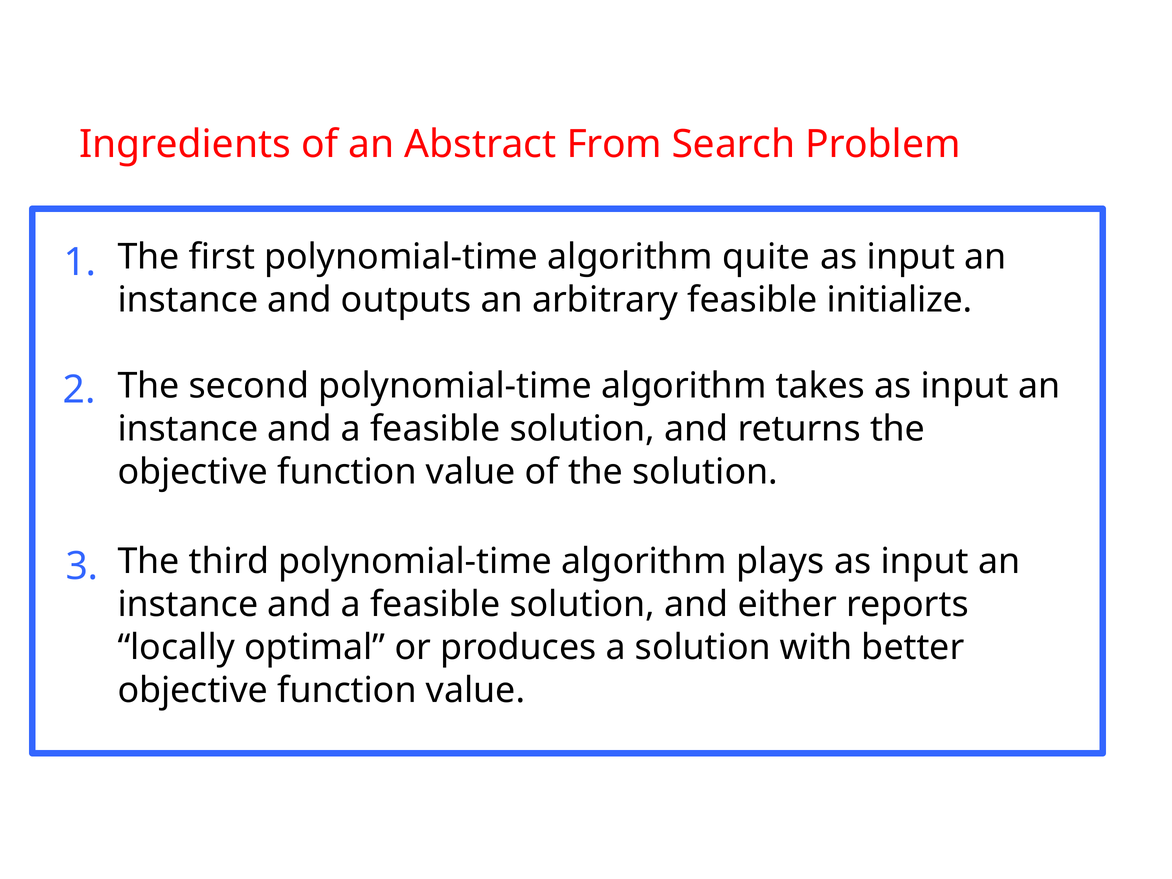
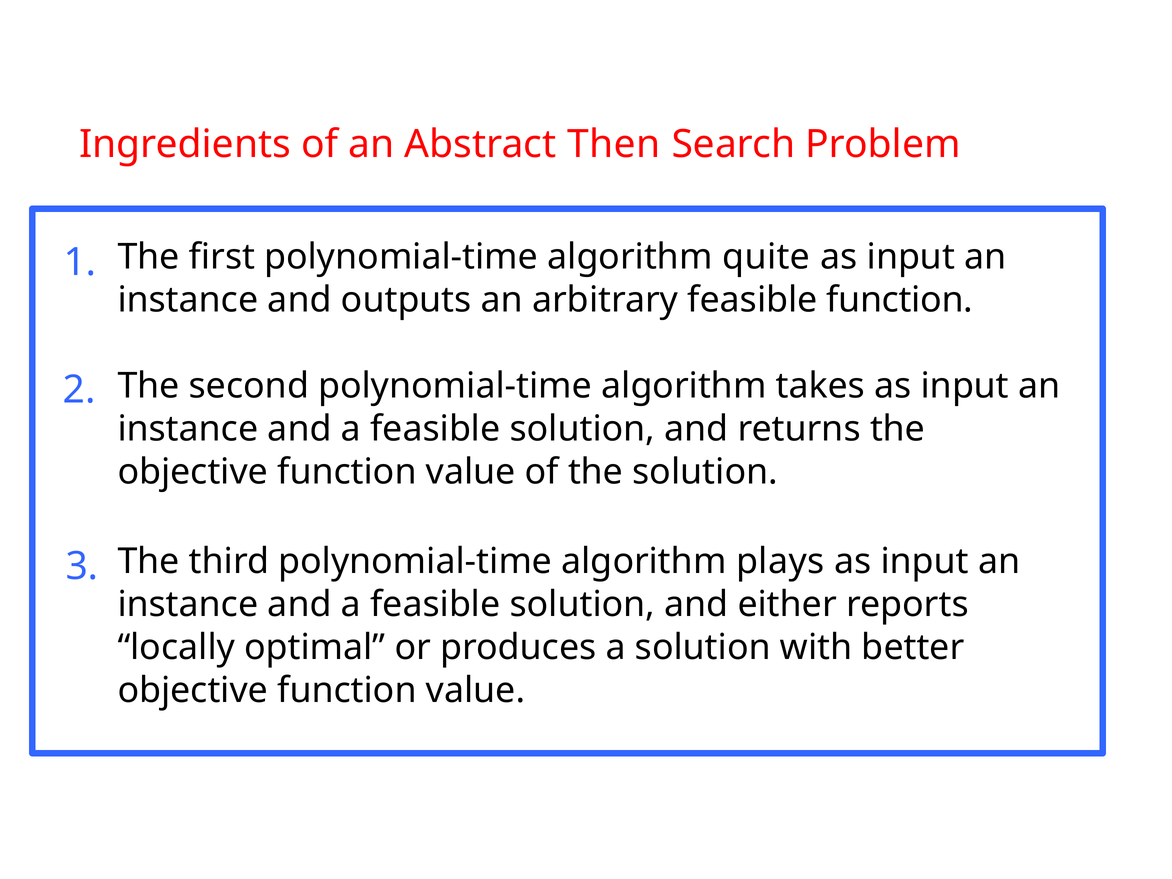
From: From -> Then (614, 145)
feasible initialize: initialize -> function (900, 300)
